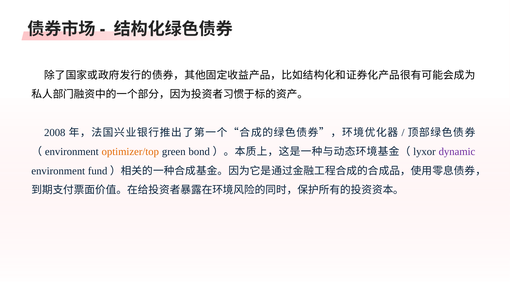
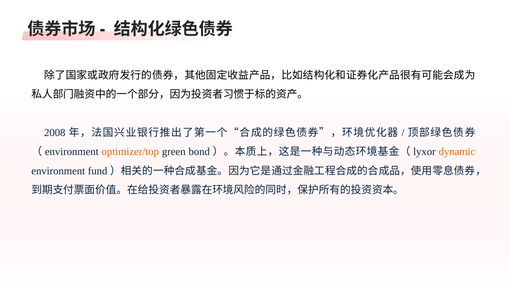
dynamic colour: purple -> orange (457, 152)
